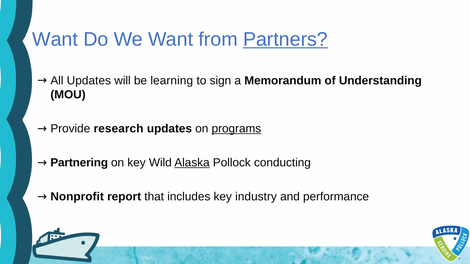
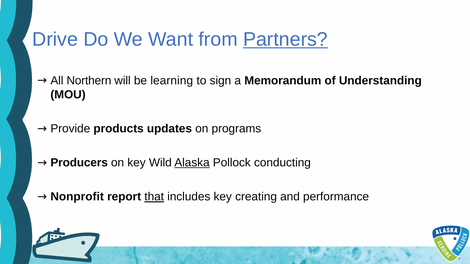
Want: Want -> Drive (55, 39)
All Updates: Updates -> Northern (89, 81)
research: research -> products (119, 129)
programs underline: present -> none (236, 129)
Partnering: Partnering -> Producers (79, 163)
that underline: none -> present (154, 197)
industry: industry -> creating (256, 197)
